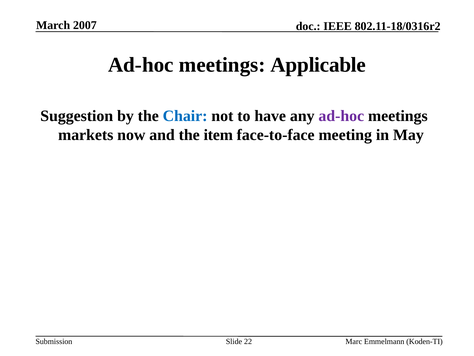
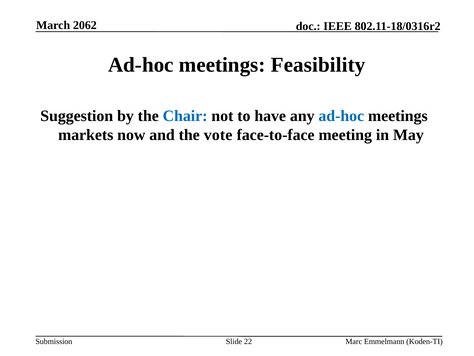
2007: 2007 -> 2062 (85, 25)
Applicable: Applicable -> Feasibility (318, 65)
ad-hoc colour: purple -> blue (341, 116)
item: item -> vote (218, 135)
